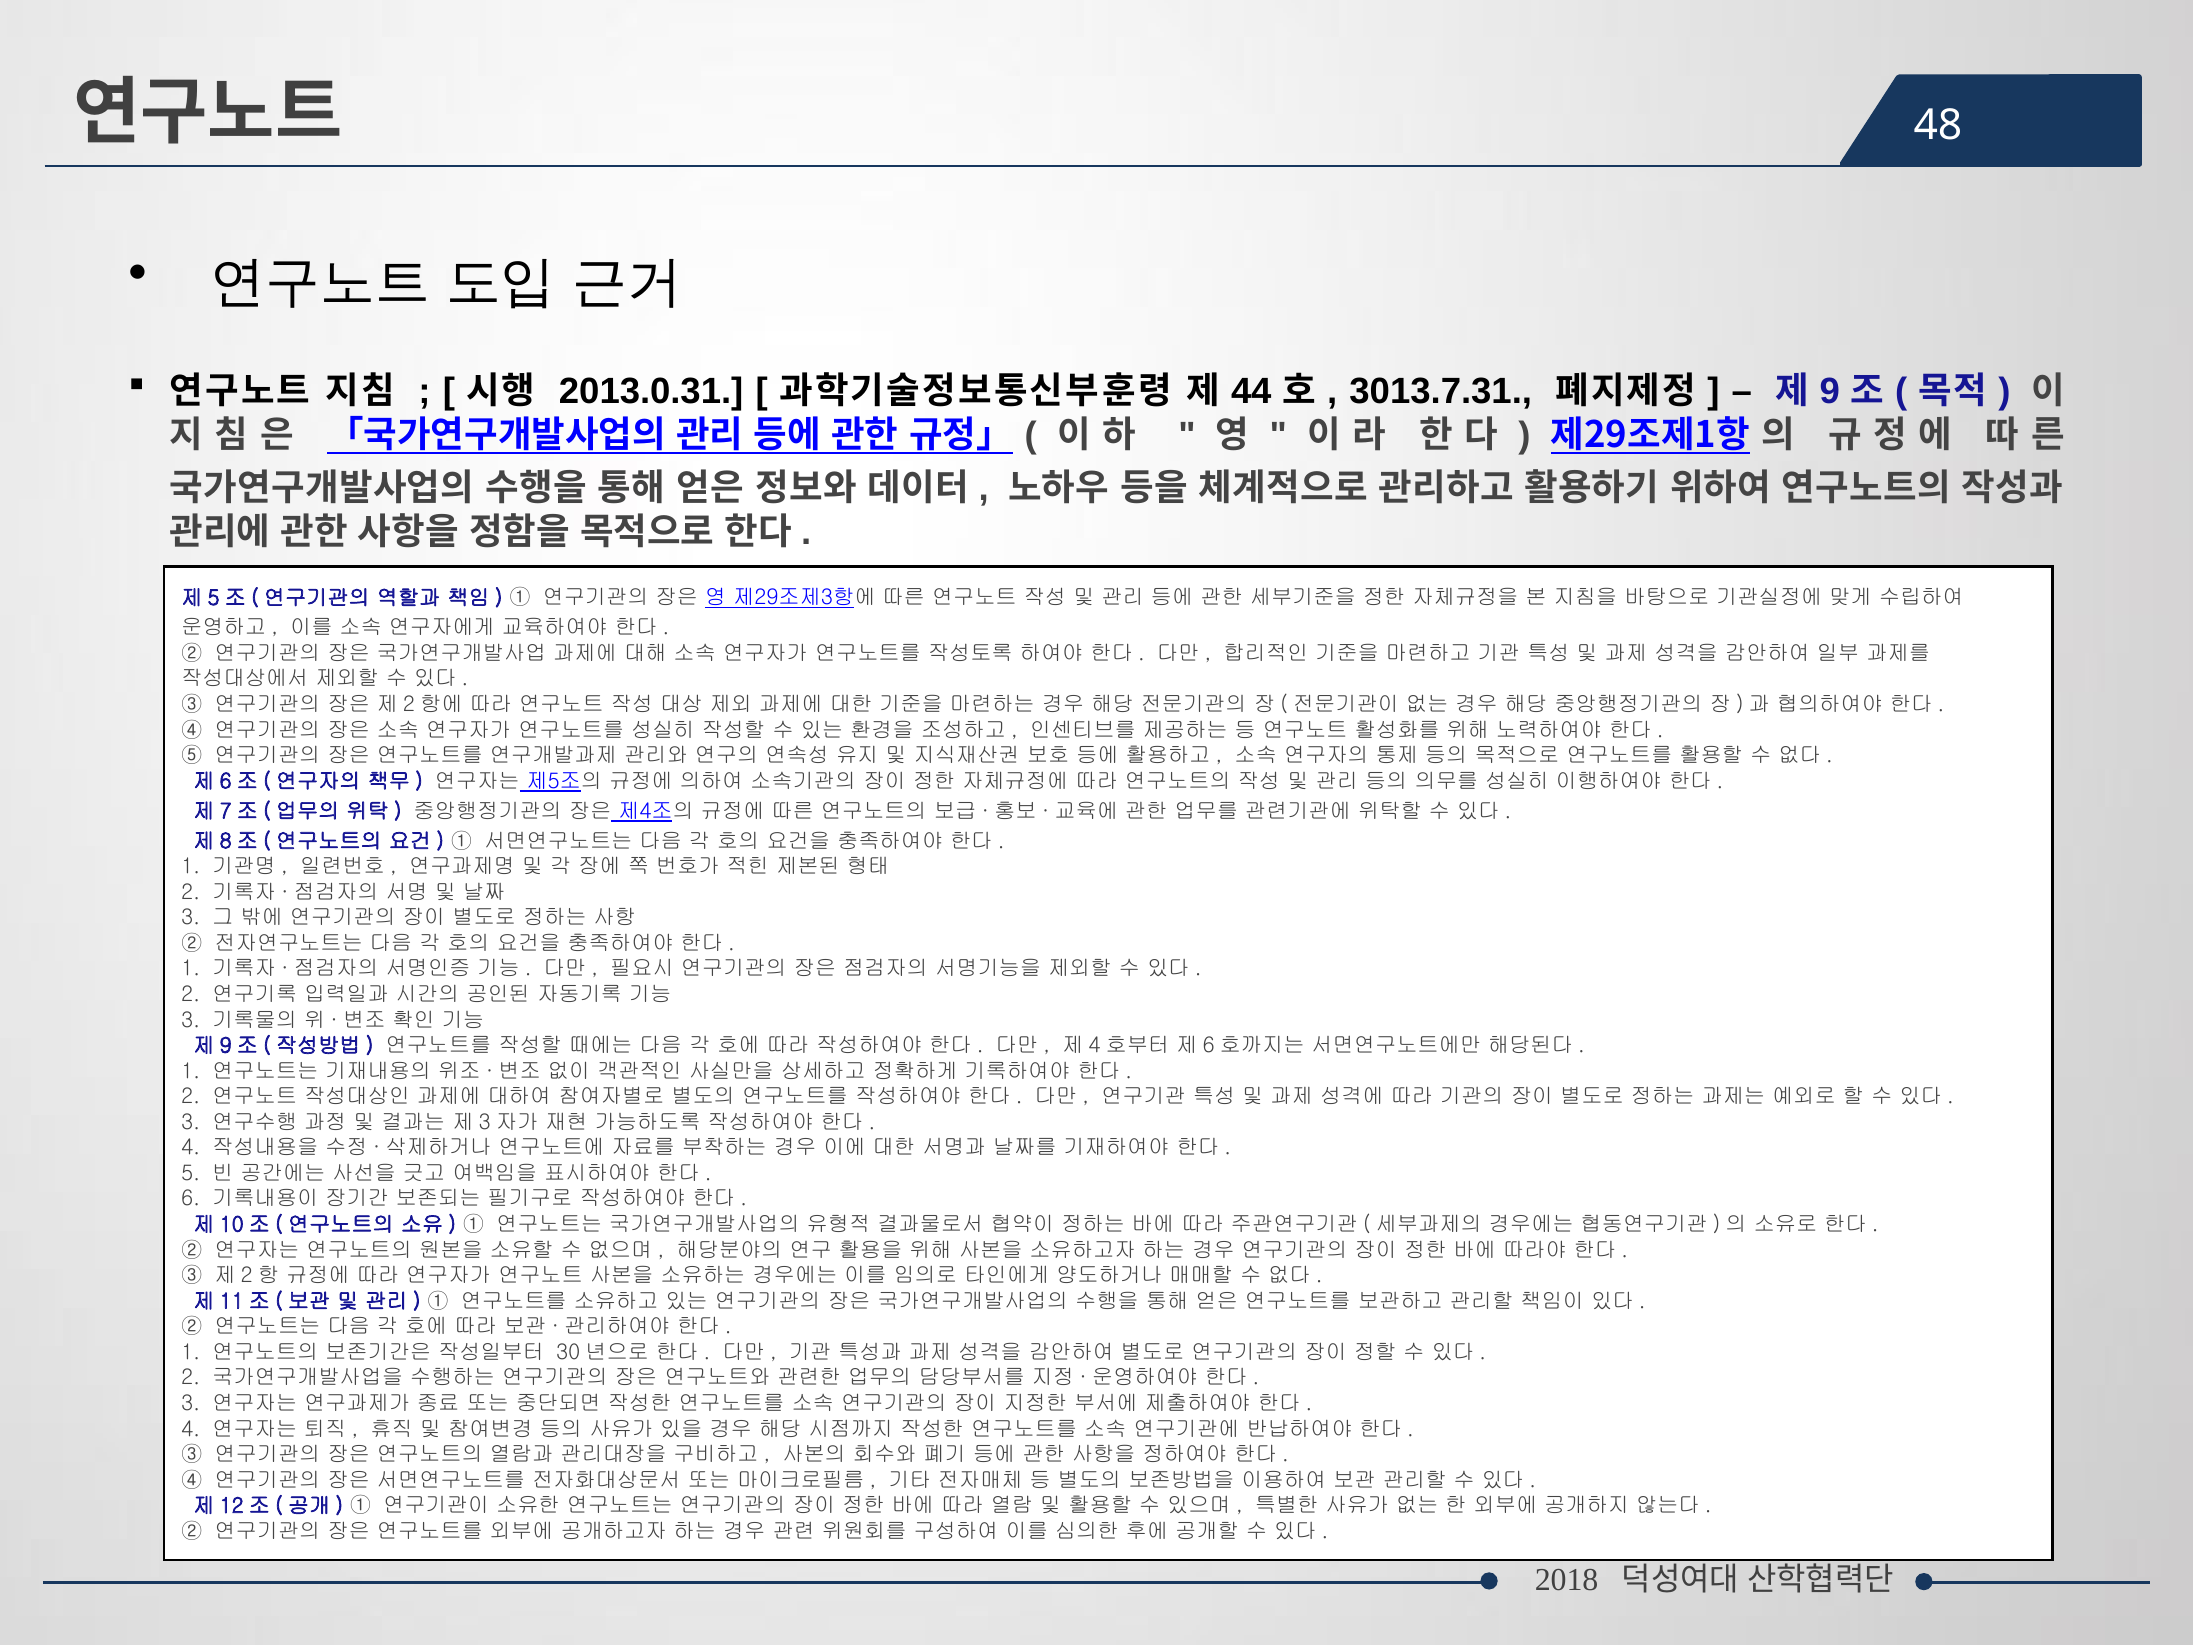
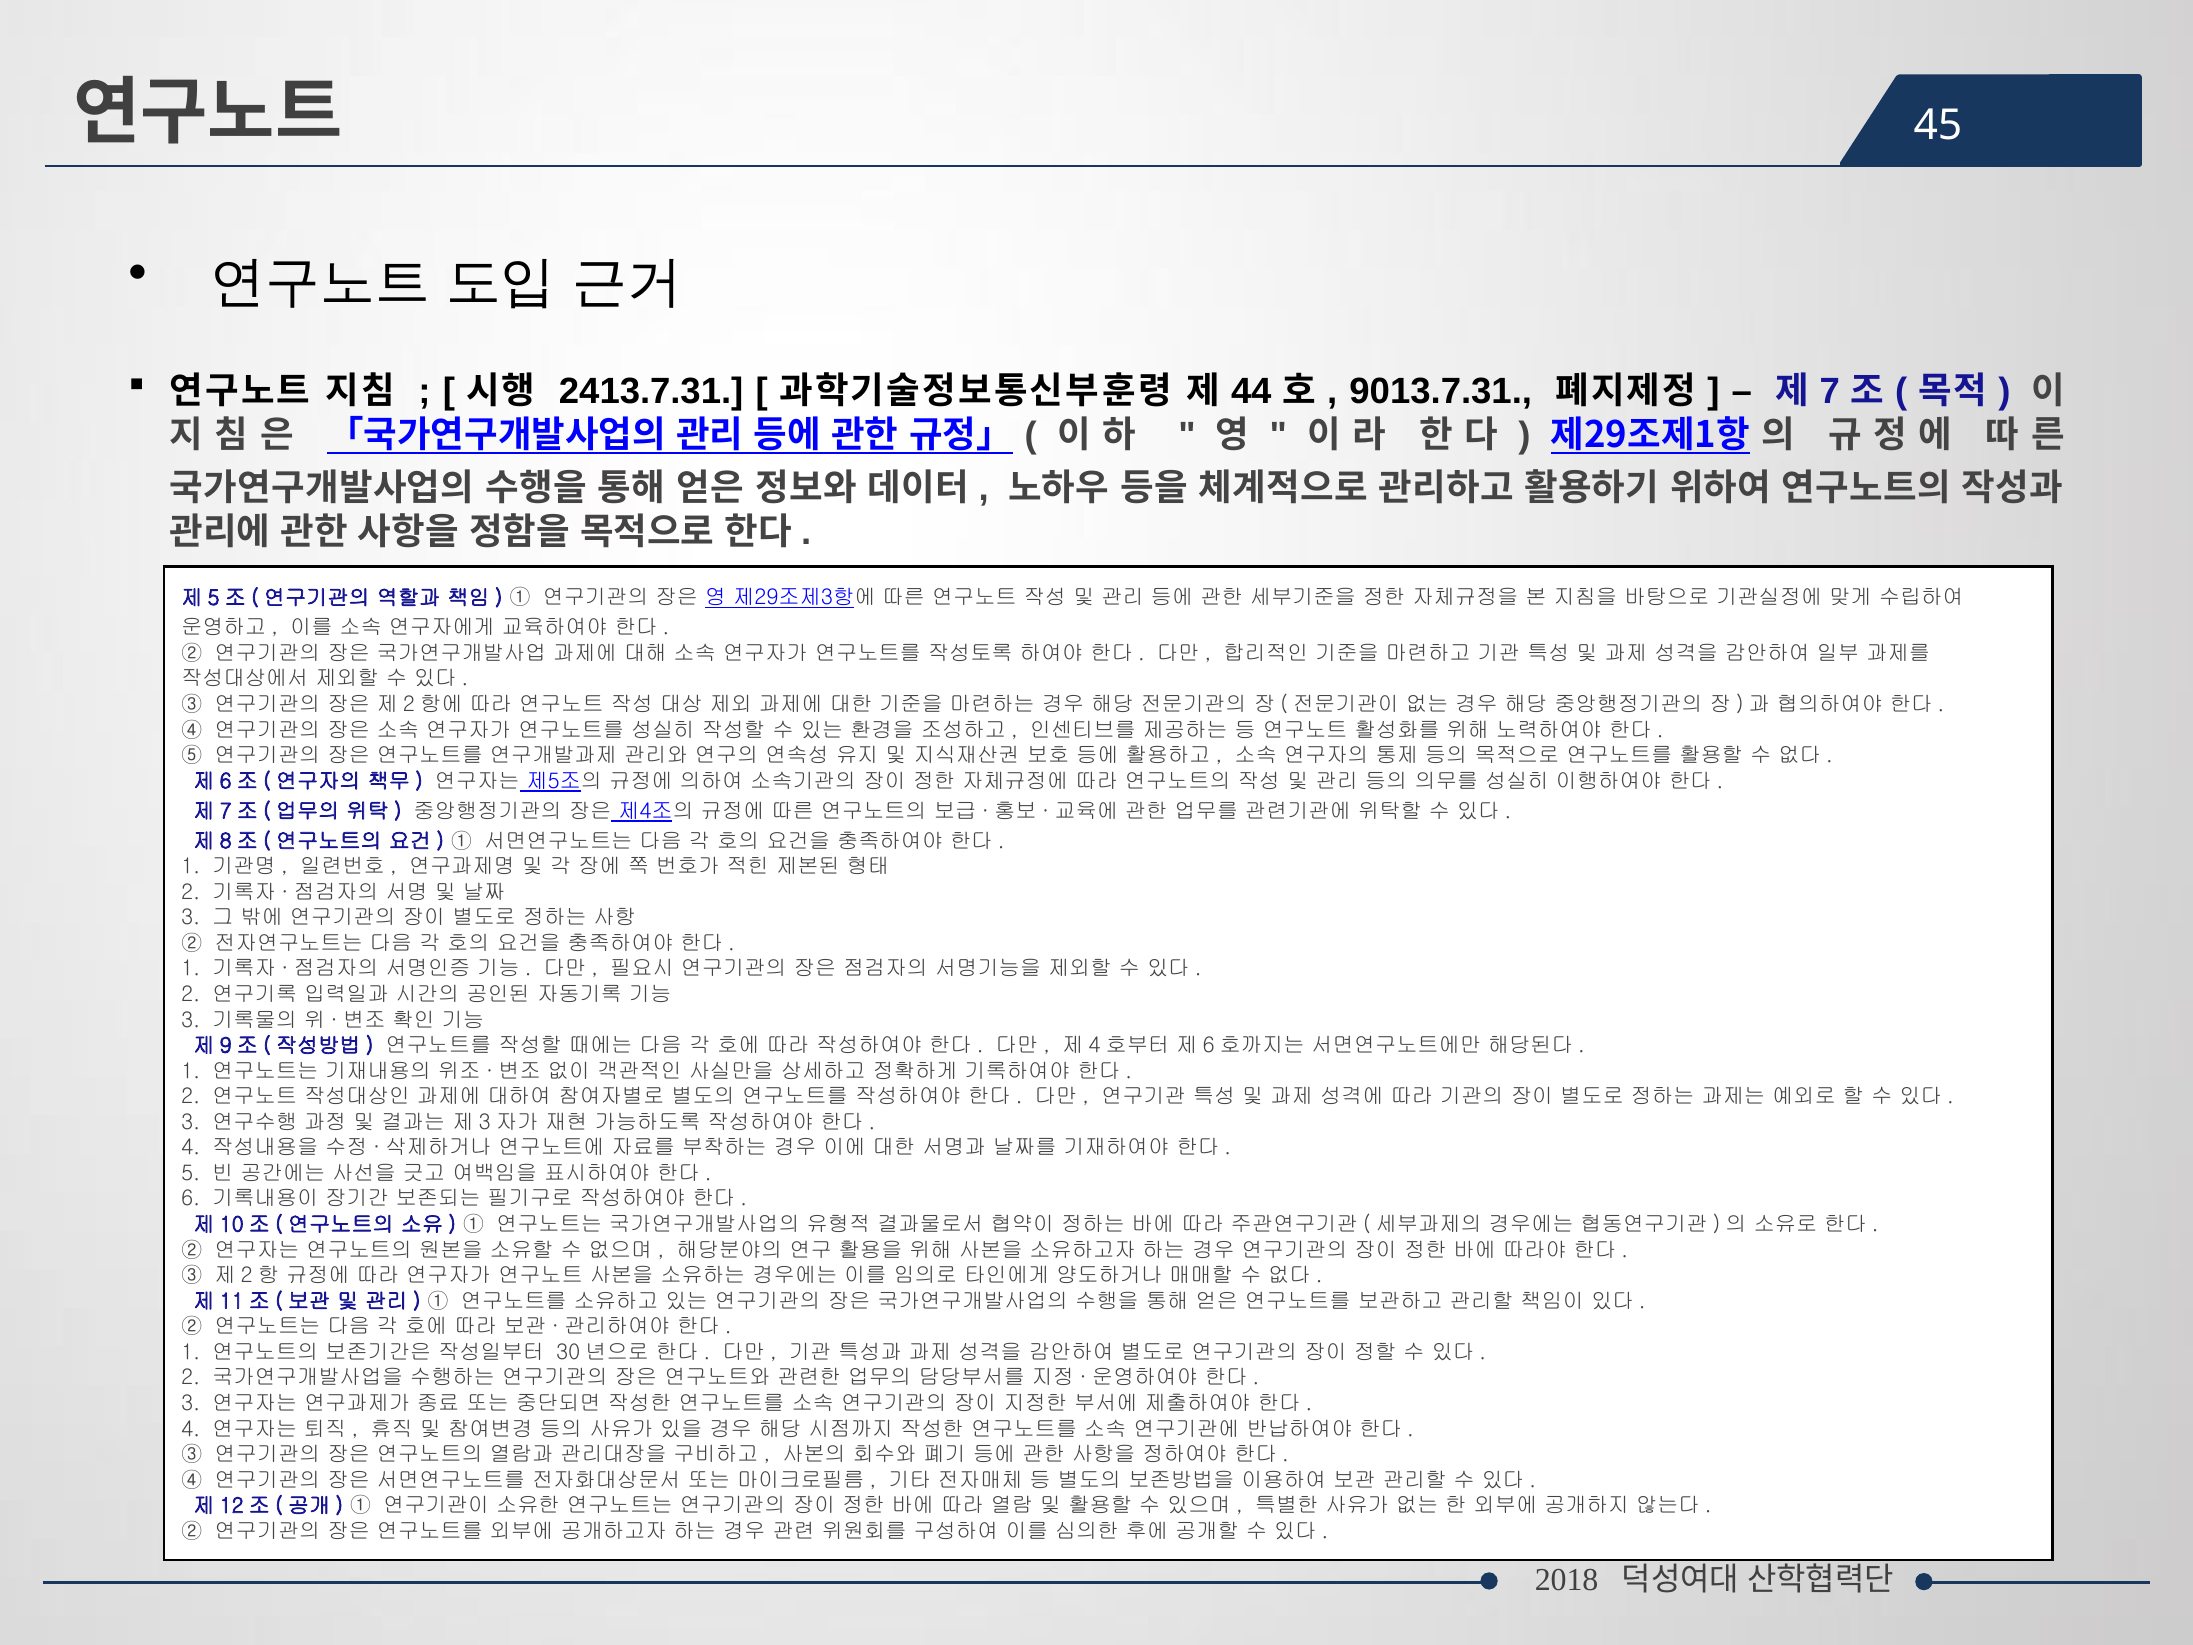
48: 48 -> 45 (1938, 125)
2013.0.31: 2013.0.31 -> 2413.7.31 (651, 391)
3013.7.31: 3013.7.31 -> 9013.7.31 (1441, 391)
9: 9 -> 7 (1830, 391)
